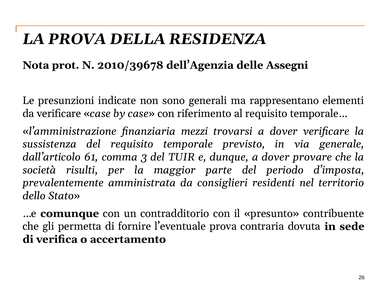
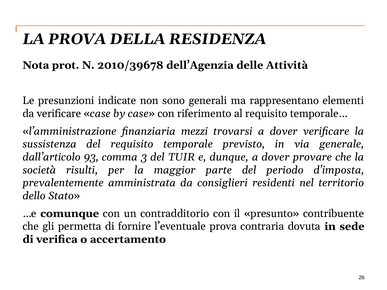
Assegni: Assegni -> Attività (287, 65)
61: 61 -> 93 (91, 157)
